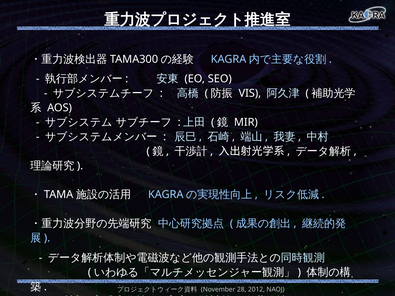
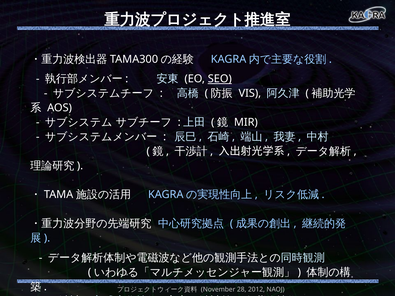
SEO underline: none -> present (220, 79)
